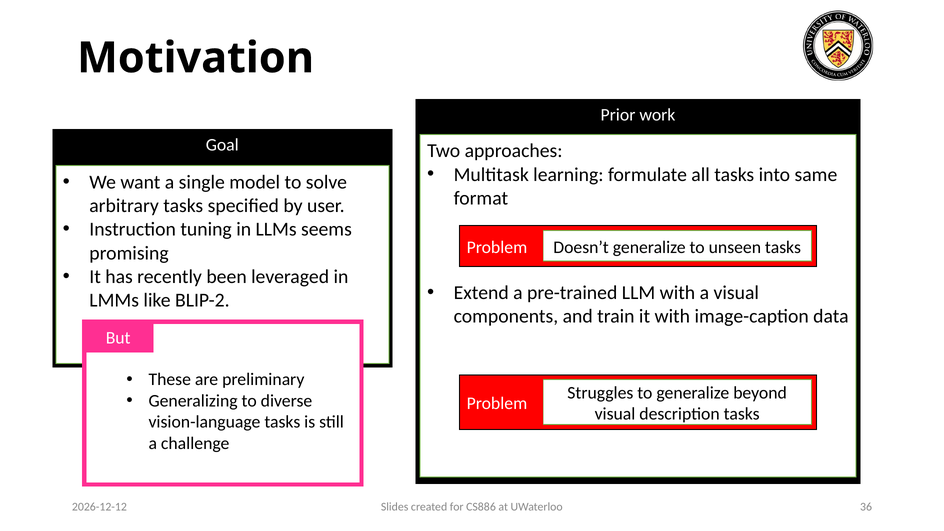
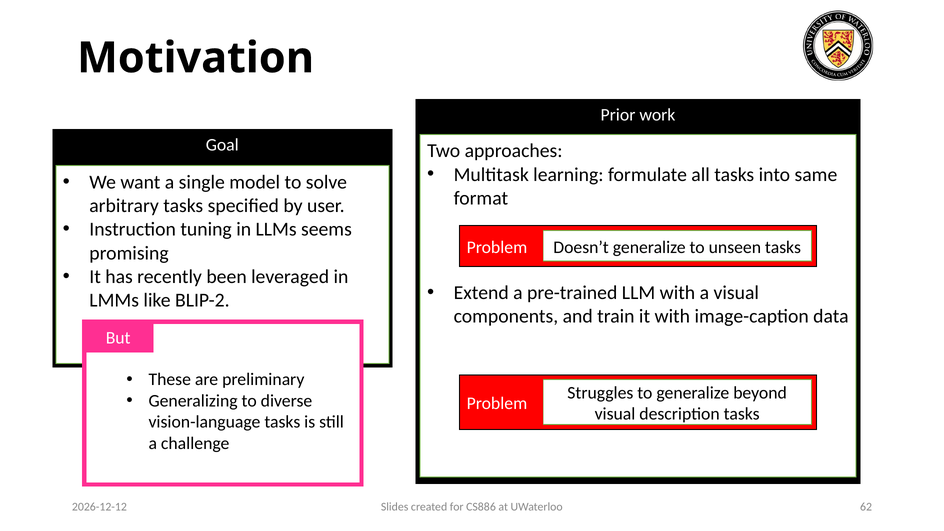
36: 36 -> 62 (866, 507)
